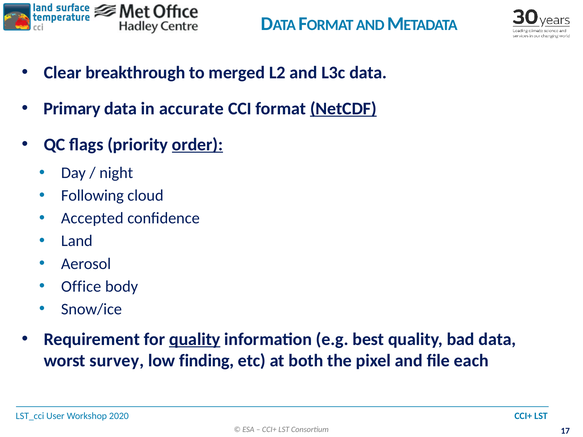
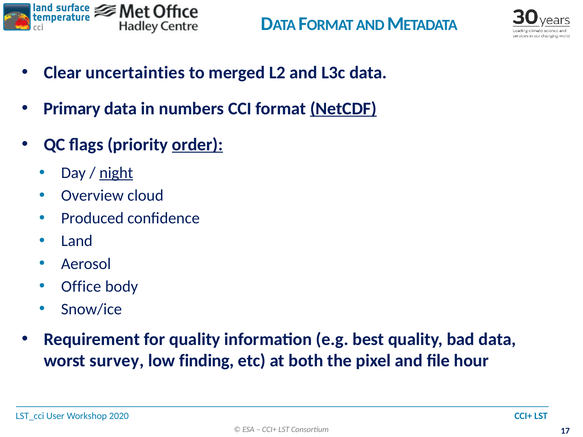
breakthrough: breakthrough -> uncertainties (135, 73)
accurate: accurate -> numbers (191, 109)
night underline: none -> present (116, 173)
Following: Following -> Overview (92, 196)
Accepted: Accepted -> Produced (92, 218)
quality underline: present -> none (195, 339)
each: each -> hour (471, 361)
